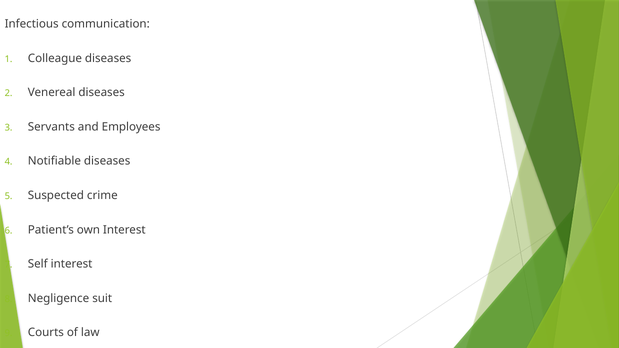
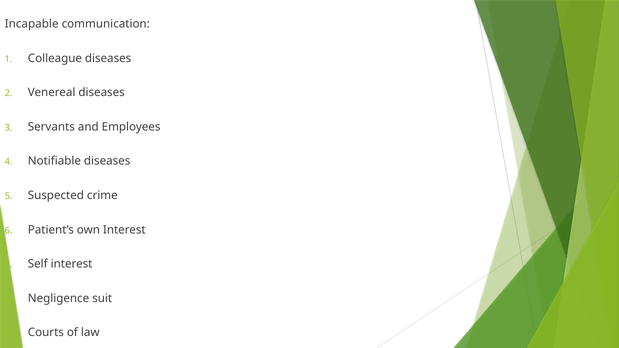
Infectious: Infectious -> Incapable (32, 24)
